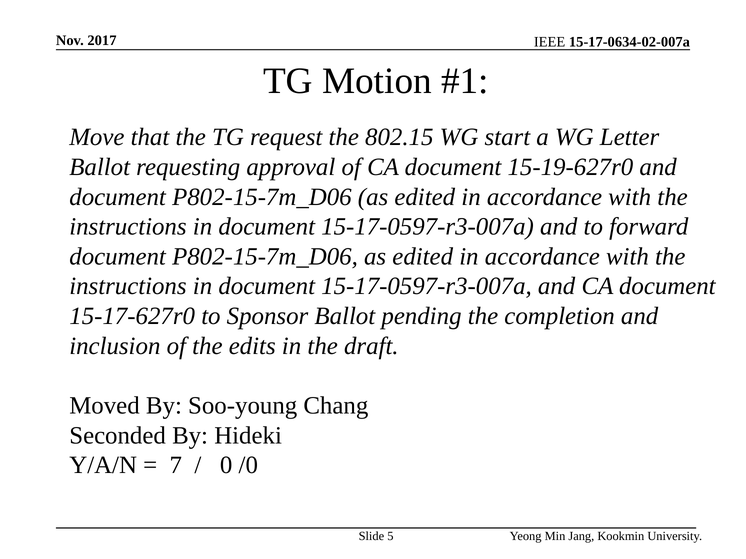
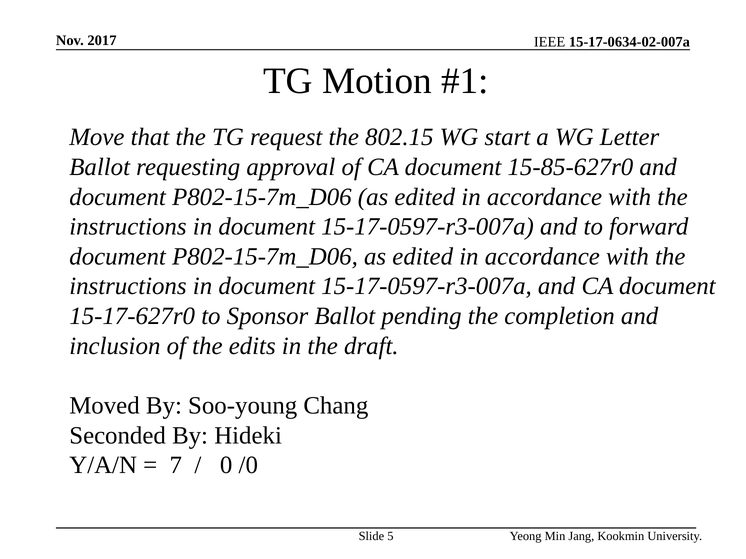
15-19-627r0: 15-19-627r0 -> 15-85-627r0 (570, 167)
